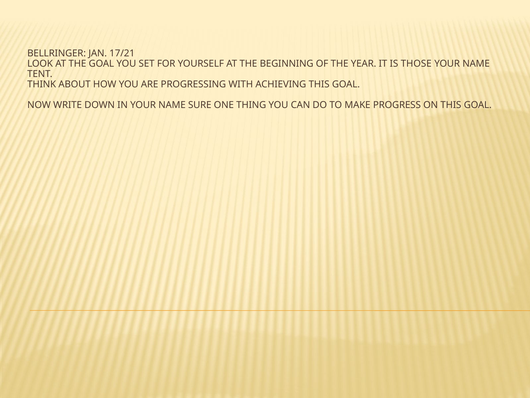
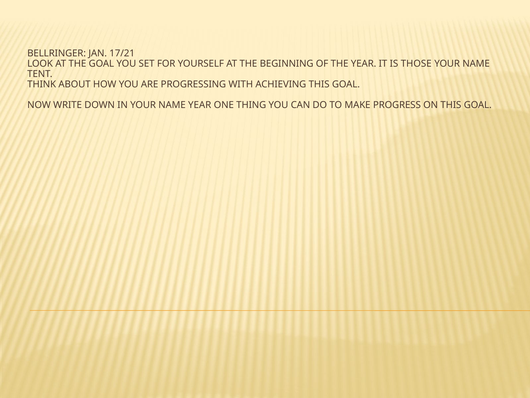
NAME SURE: SURE -> YEAR (200, 105)
